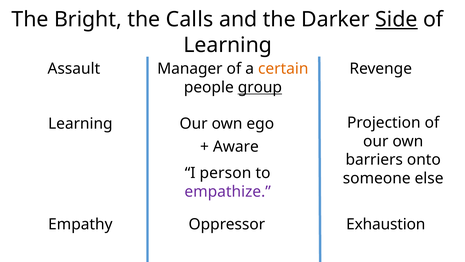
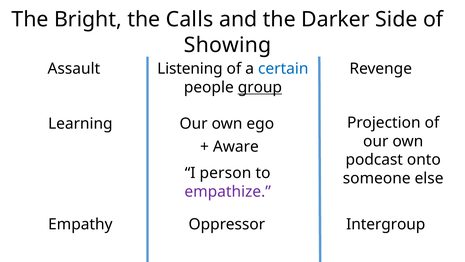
Side underline: present -> none (396, 19)
Learning: Learning -> Showing (228, 45)
Manager: Manager -> Listening (190, 69)
certain colour: orange -> blue (283, 69)
barriers: barriers -> podcast (374, 160)
Exhaustion: Exhaustion -> Intergroup (386, 224)
